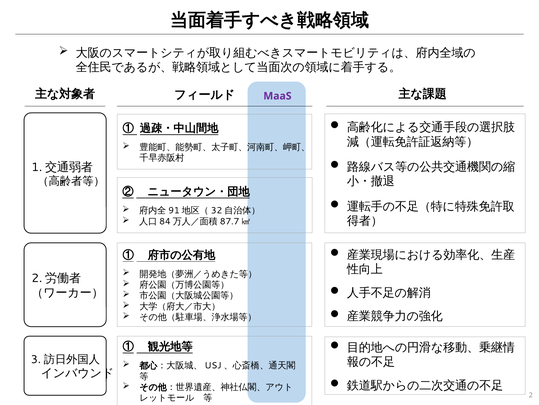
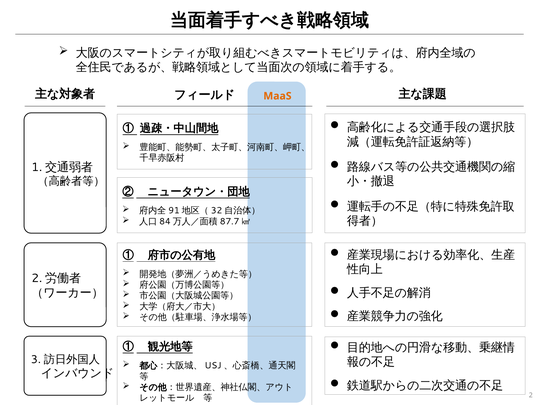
MaaS colour: purple -> orange (277, 96)
